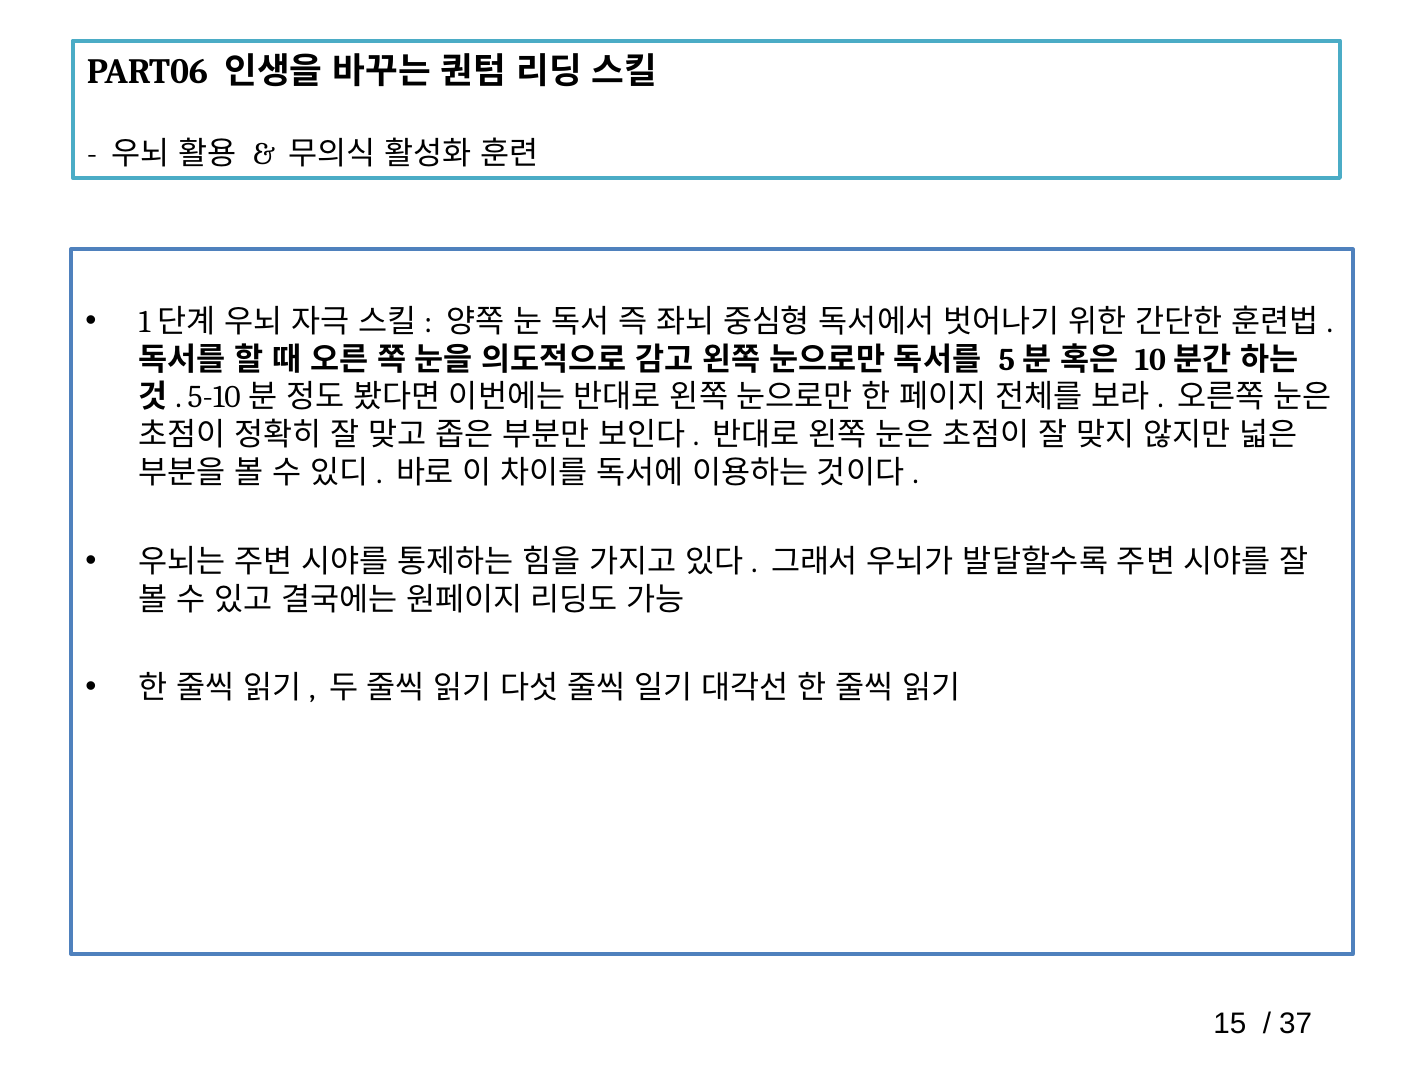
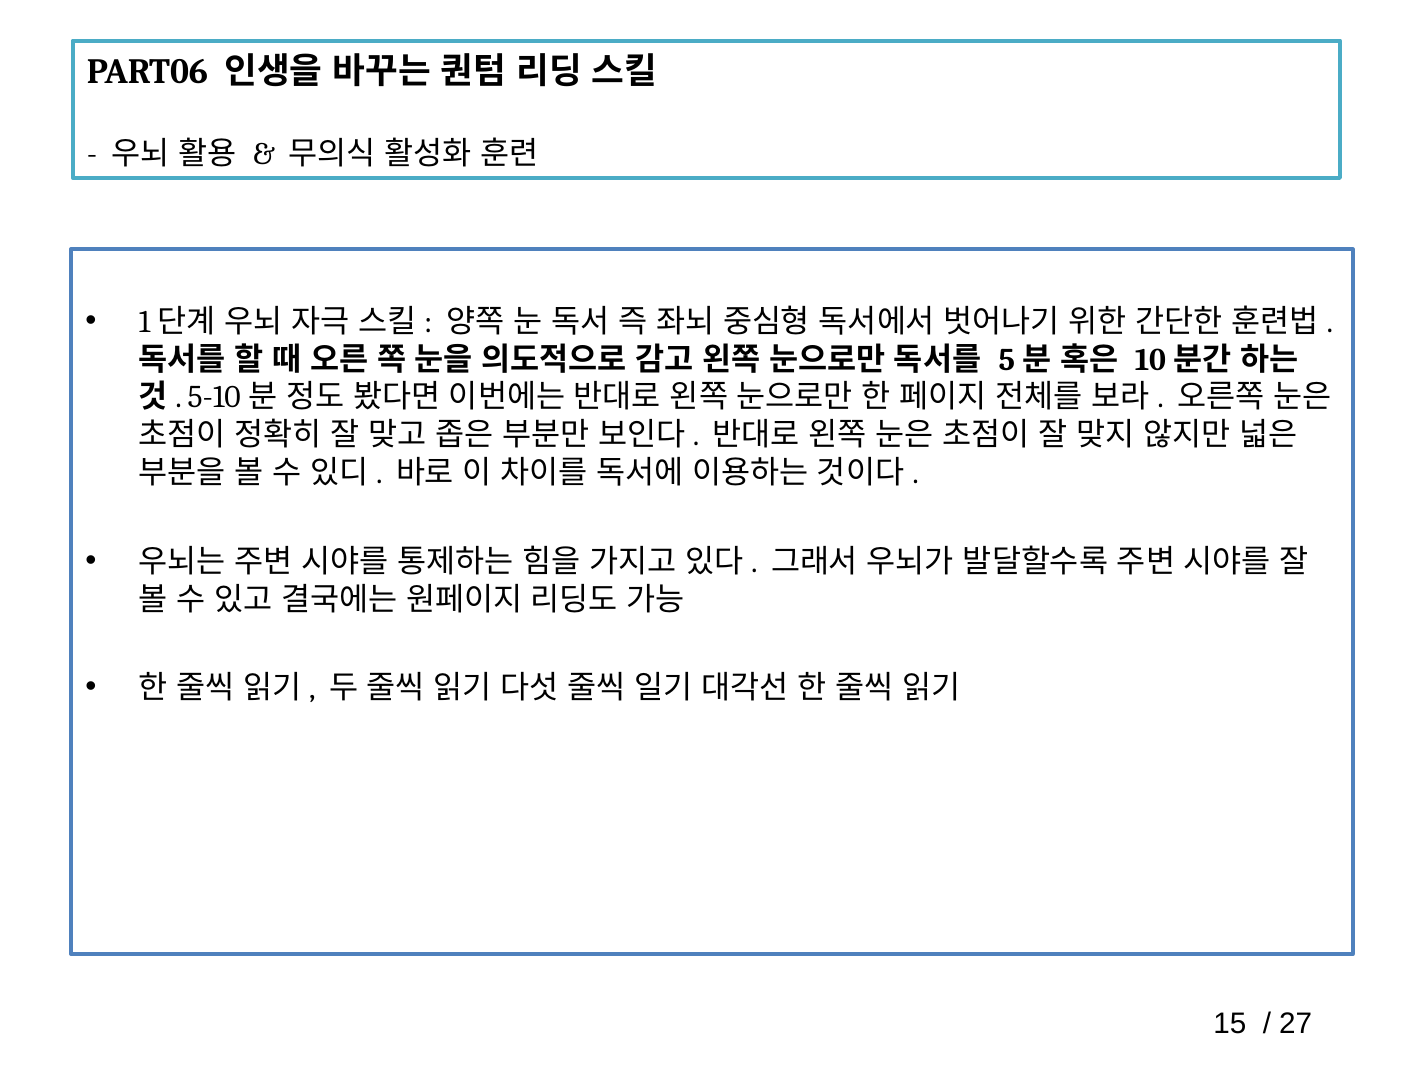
37: 37 -> 27 (1296, 1024)
